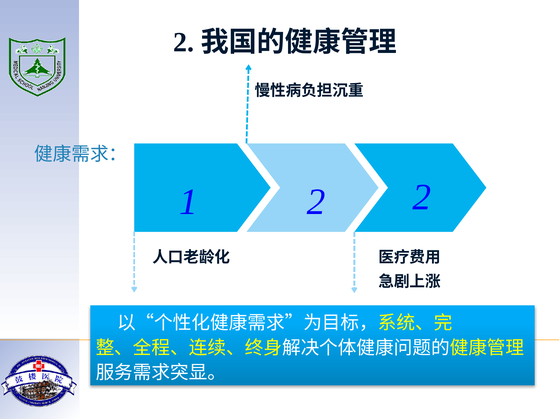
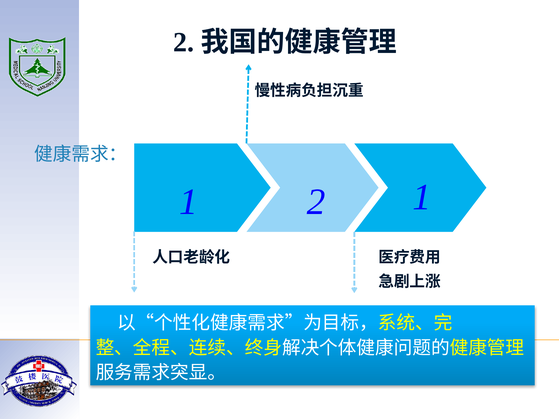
2 2: 2 -> 1 (422, 197)
